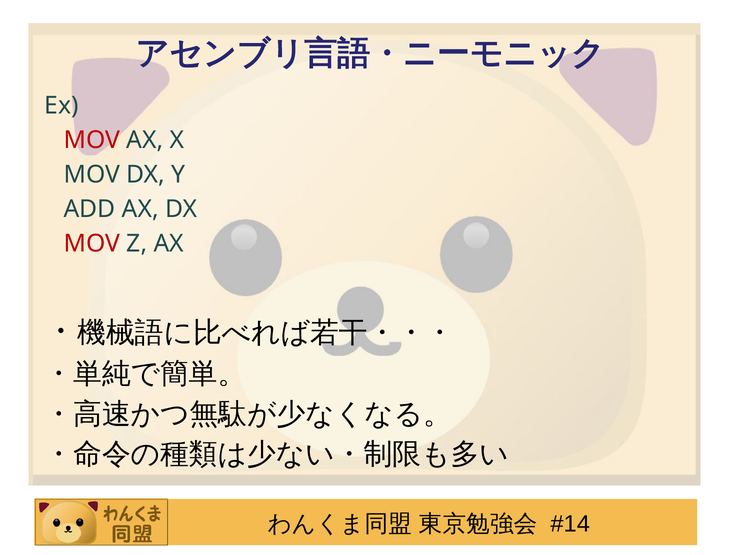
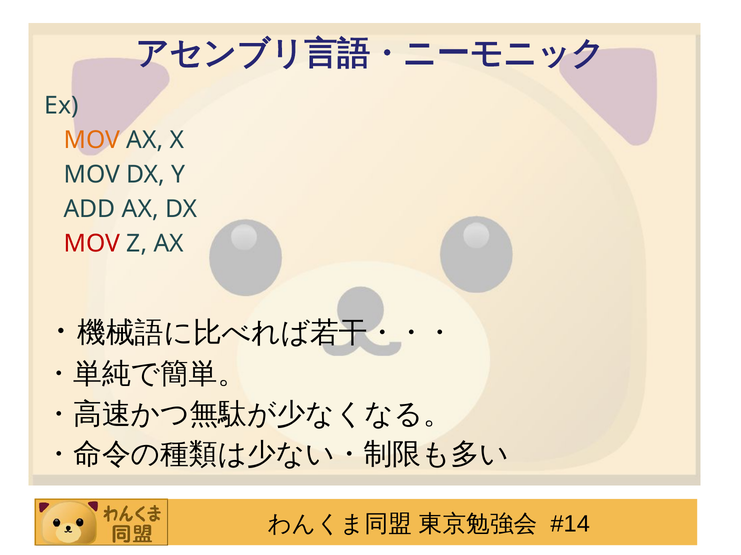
MOV colour: red -> orange (92, 140)
